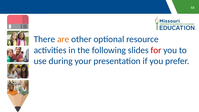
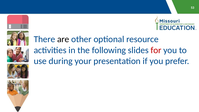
are colour: orange -> black (63, 39)
